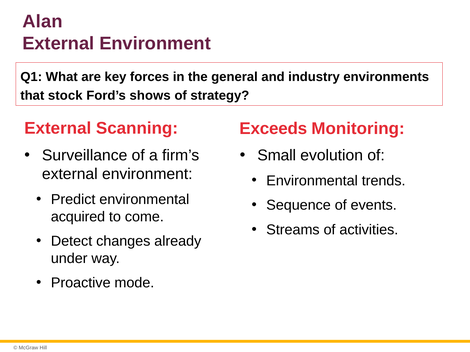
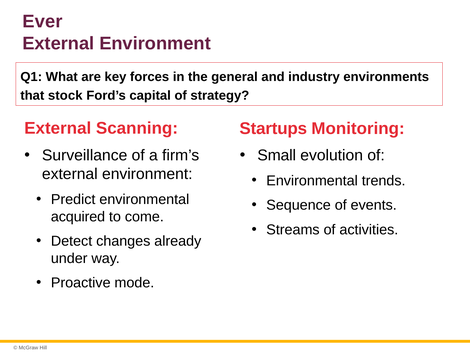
Alan: Alan -> Ever (42, 22)
shows: shows -> capital (150, 96)
Exceeds: Exceeds -> Startups (273, 129)
